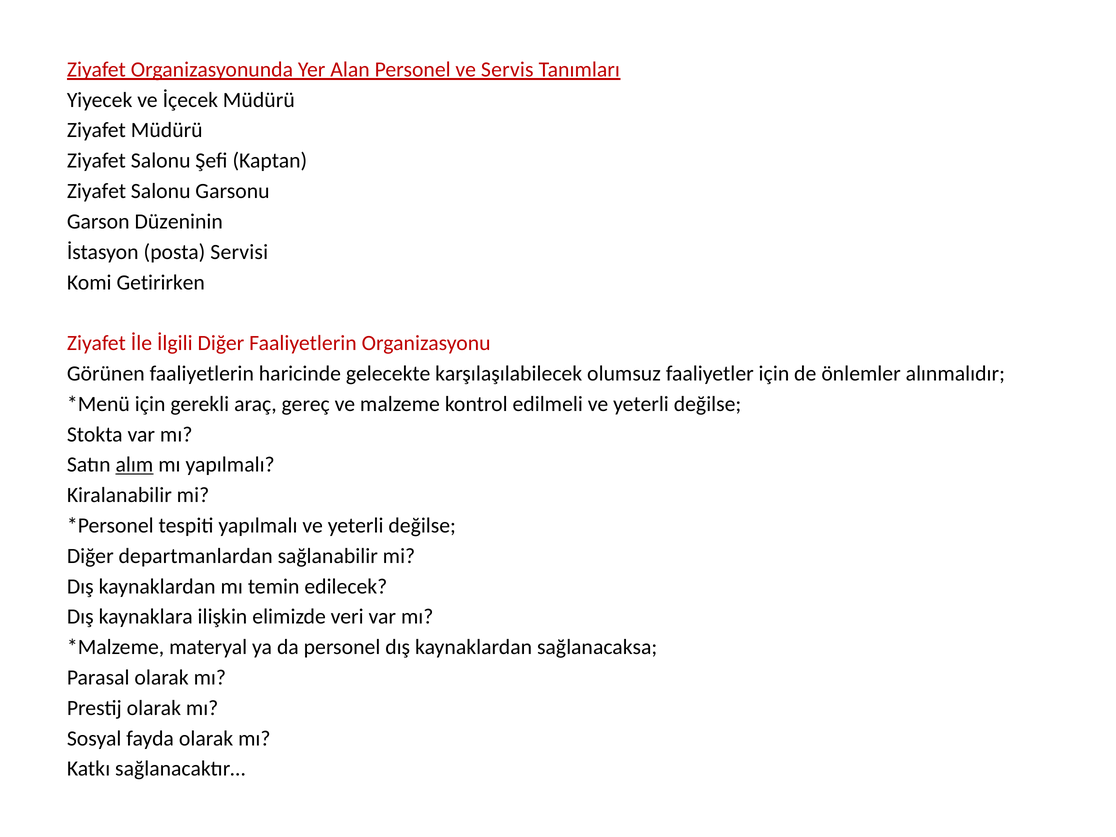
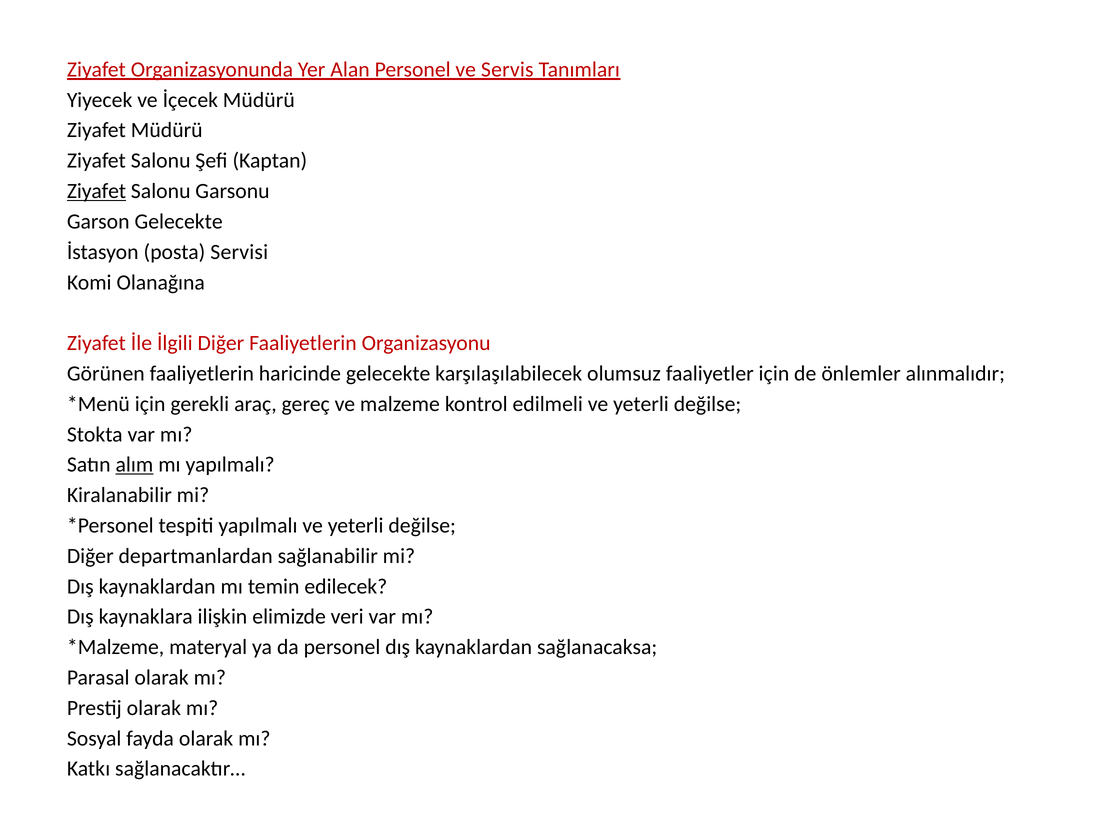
Ziyafet underline: none -> present (96, 191)
Garson Düzeninin: Düzeninin -> Gelecekte (179, 222)
Getirirken: Getirirken -> Olanağına (161, 282)
